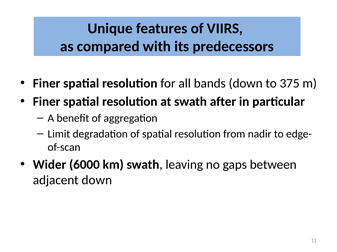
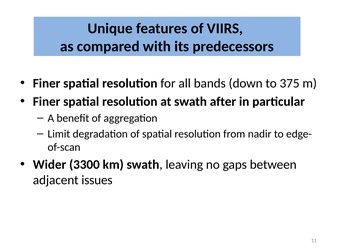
6000: 6000 -> 3300 (84, 165)
adjacent down: down -> issues (97, 181)
